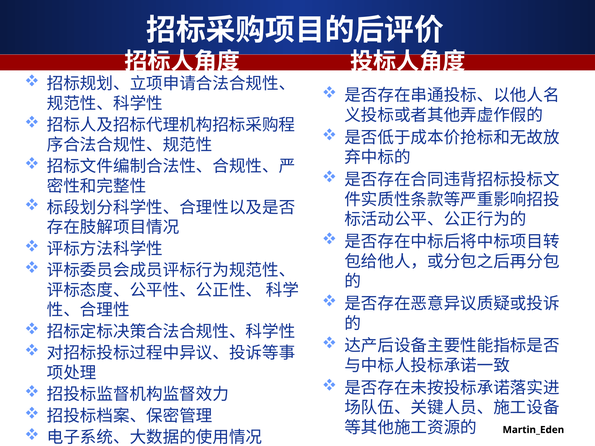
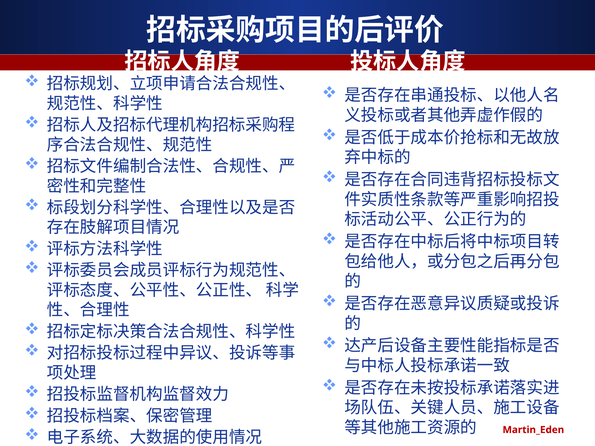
Martin_Eden colour: black -> red (533, 430)
